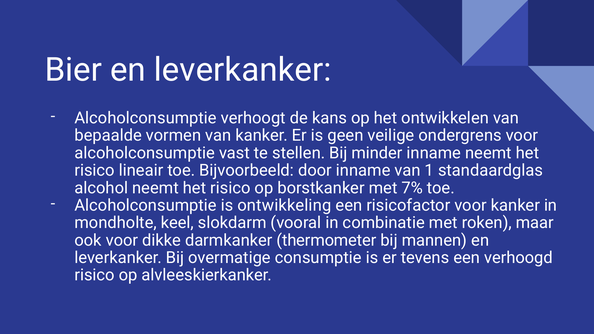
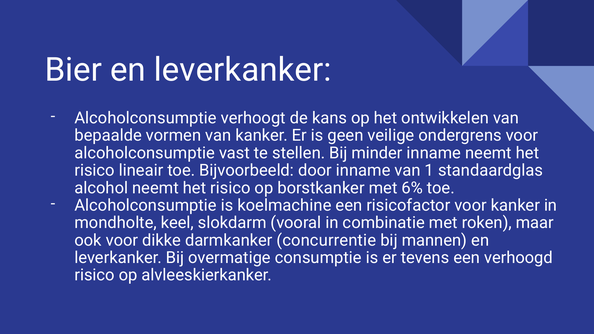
7%: 7% -> 6% (412, 188)
ontwikkeling: ontwikkeling -> koelmachine (284, 205)
thermometer: thermometer -> concurrentie (326, 240)
